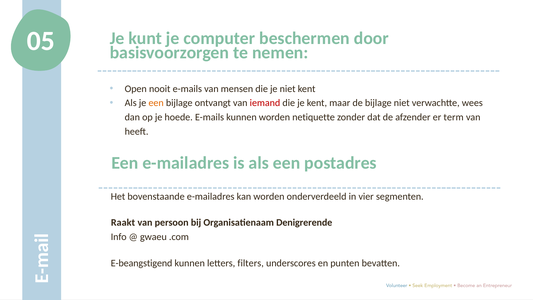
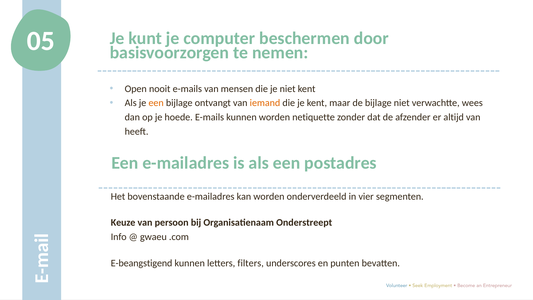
iemand colour: red -> orange (265, 103)
term: term -> altijd (454, 117)
Raakt: Raakt -> Keuze (123, 222)
Denigrerende: Denigrerende -> Onderstreept (304, 222)
